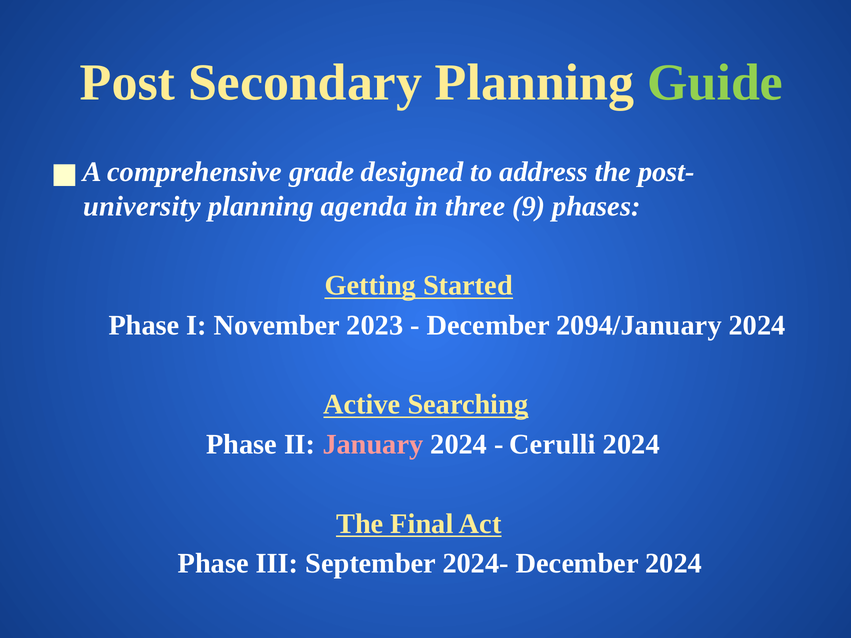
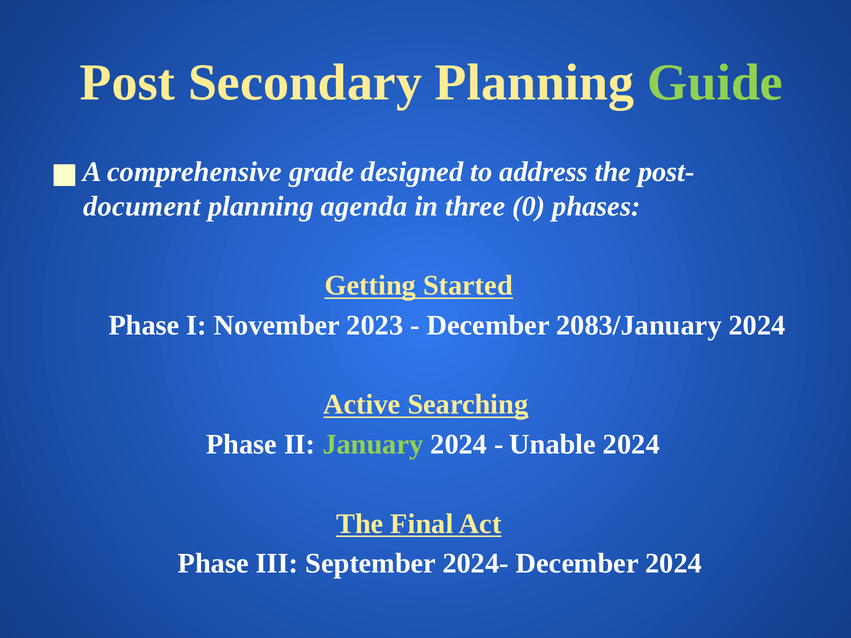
university: university -> document (142, 206)
9: 9 -> 0 (529, 206)
2094/January: 2094/January -> 2083/January (639, 325)
January colour: pink -> light green (373, 444)
Cerulli: Cerulli -> Unable (553, 444)
